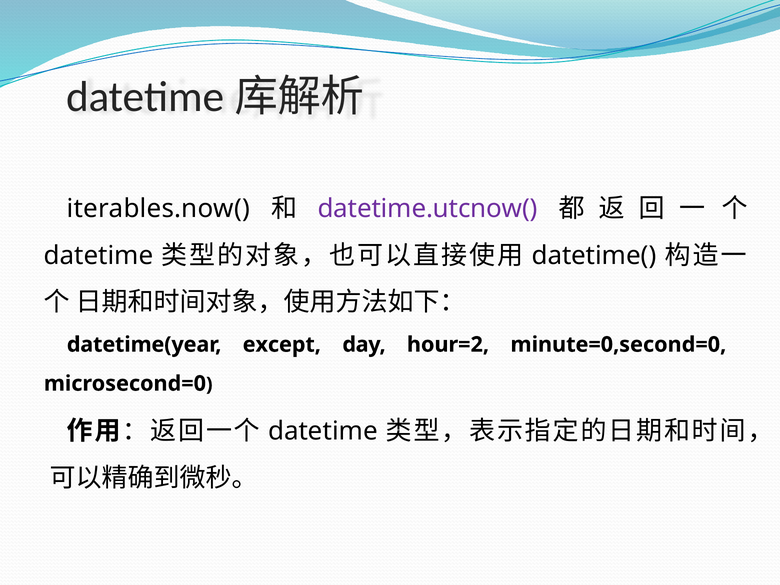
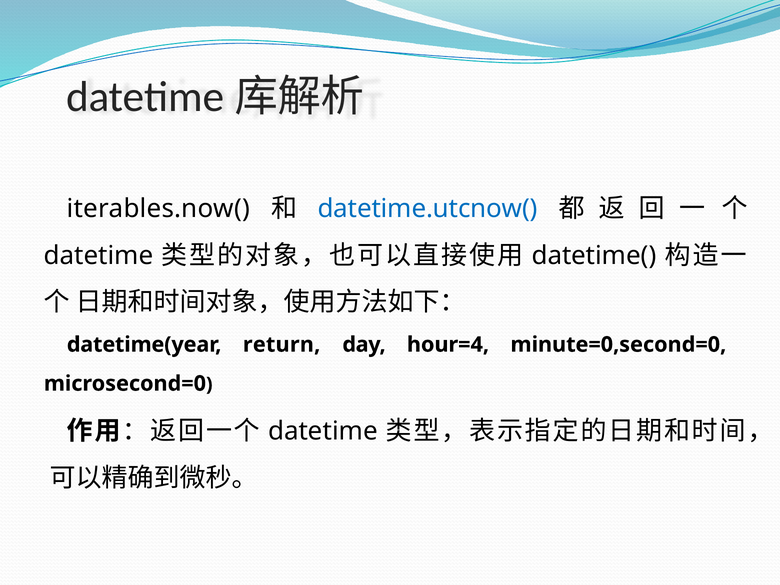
datetime.utcnow( colour: purple -> blue (428, 209)
except: except -> return (282, 345)
hour=2: hour=2 -> hour=4 (448, 345)
